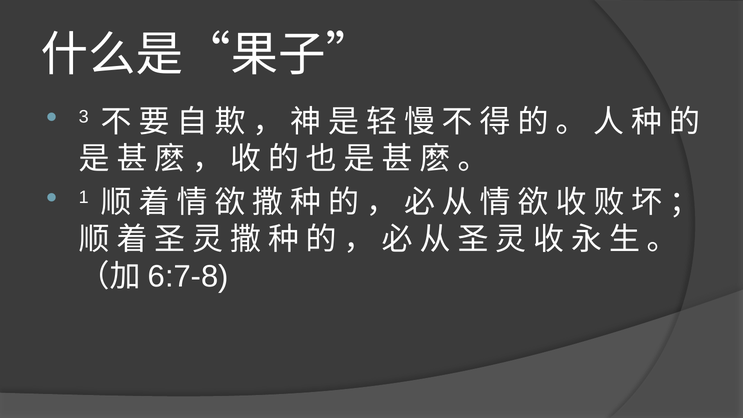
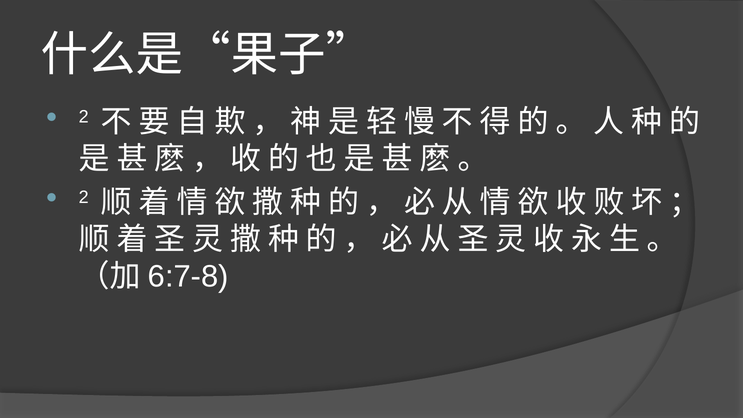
3: 3 -> 2 (84, 117)
1: 1 -> 2 (84, 197)
